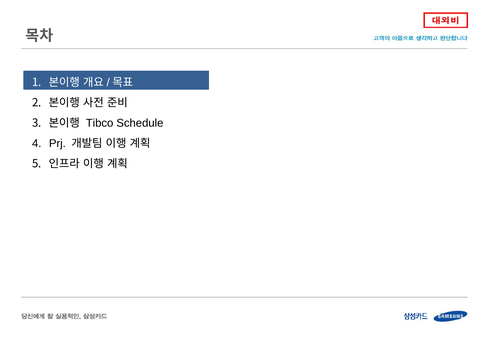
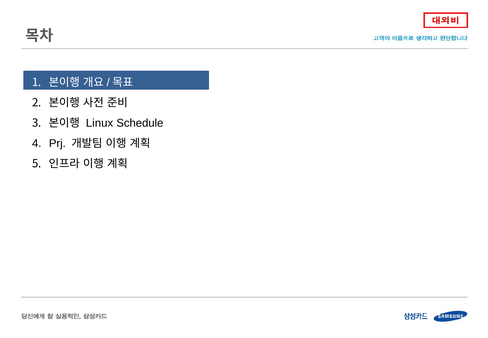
Tibco: Tibco -> Linux (100, 123)
